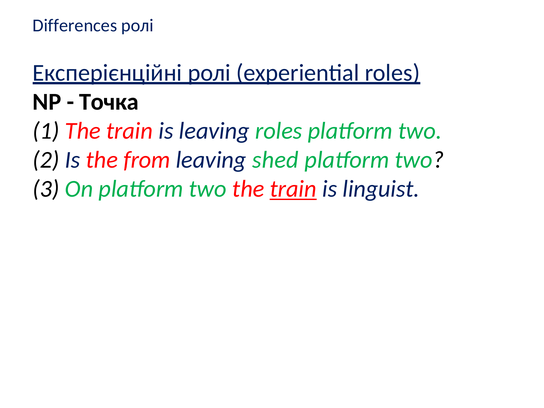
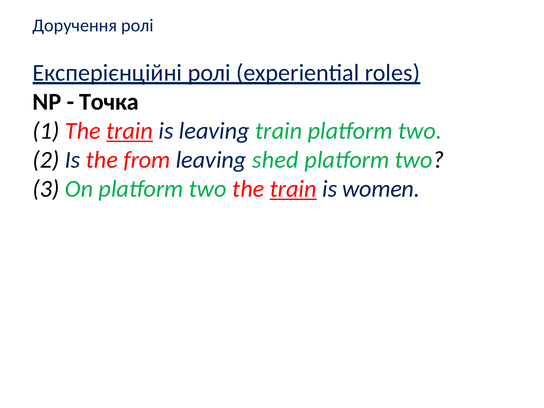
Differences: Differences -> Доручення (75, 26)
train underline: none -> present (130, 131)
leaving roles: roles -> train (279, 131)
linguist: linguist -> women (381, 189)
